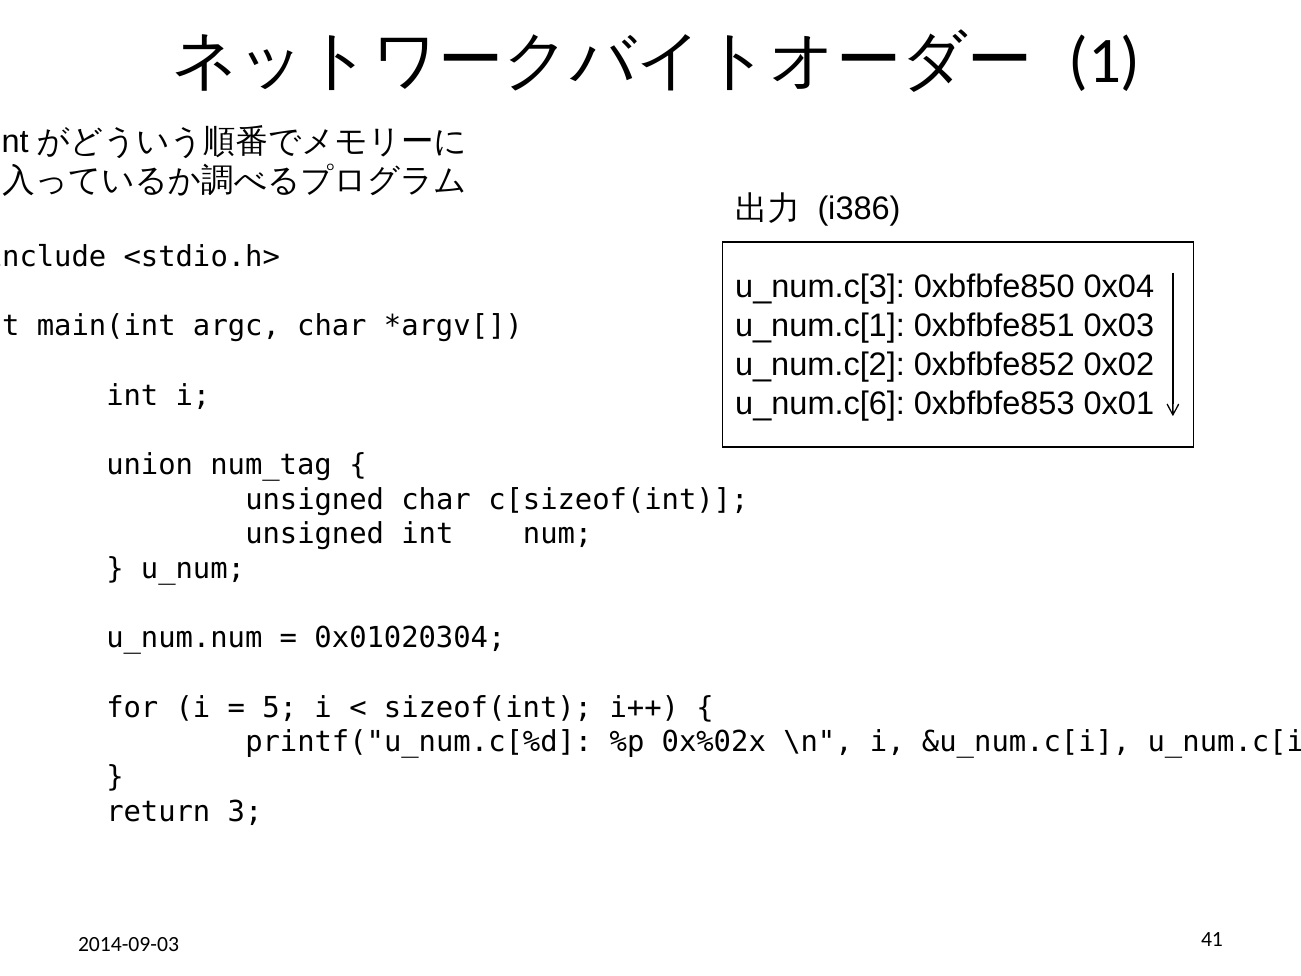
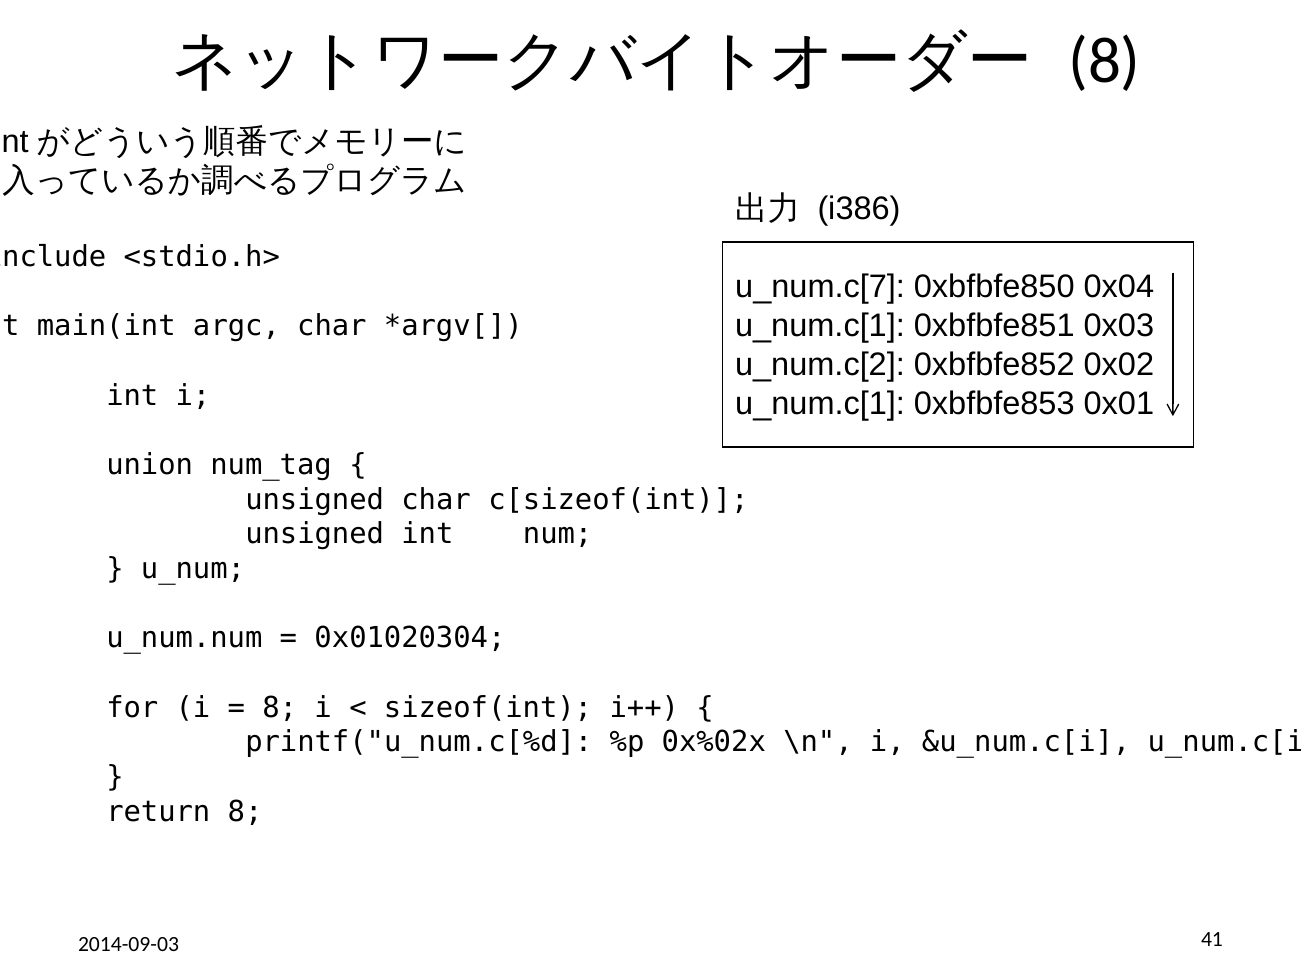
1: 1 -> 8 (1104, 61)
u_num.c[3: u_num.c[3 -> u_num.c[7 (820, 287)
u_num.c[6: u_num.c[6 -> u_num.c[1 (820, 404)
5: 5 -> 8 (280, 708)
return 3: 3 -> 8 (245, 812)
